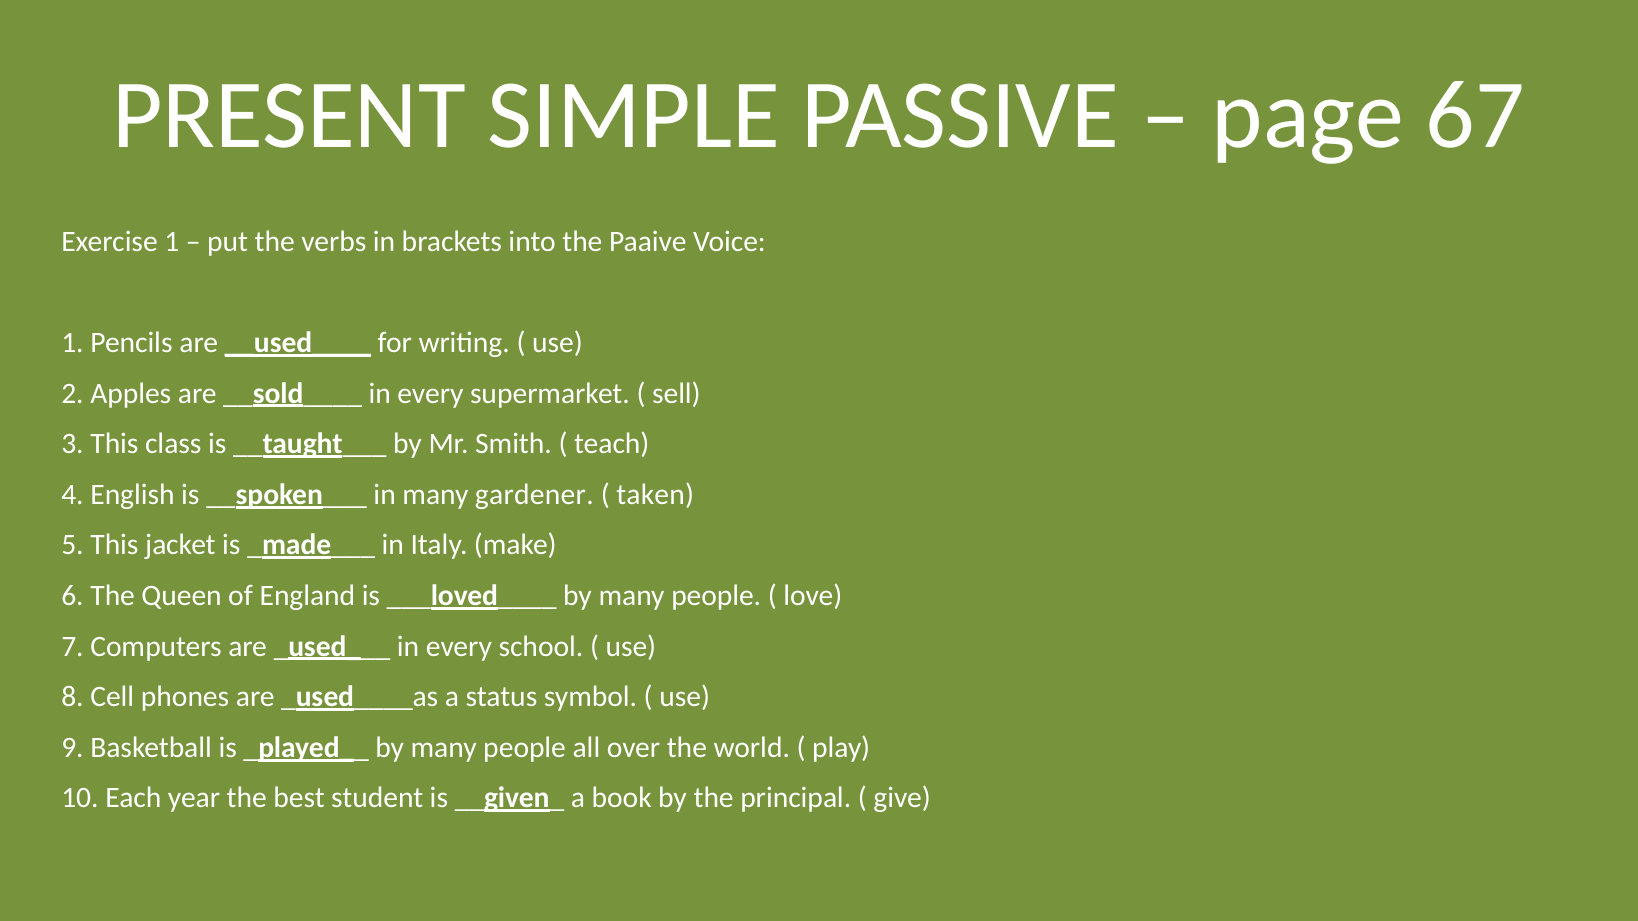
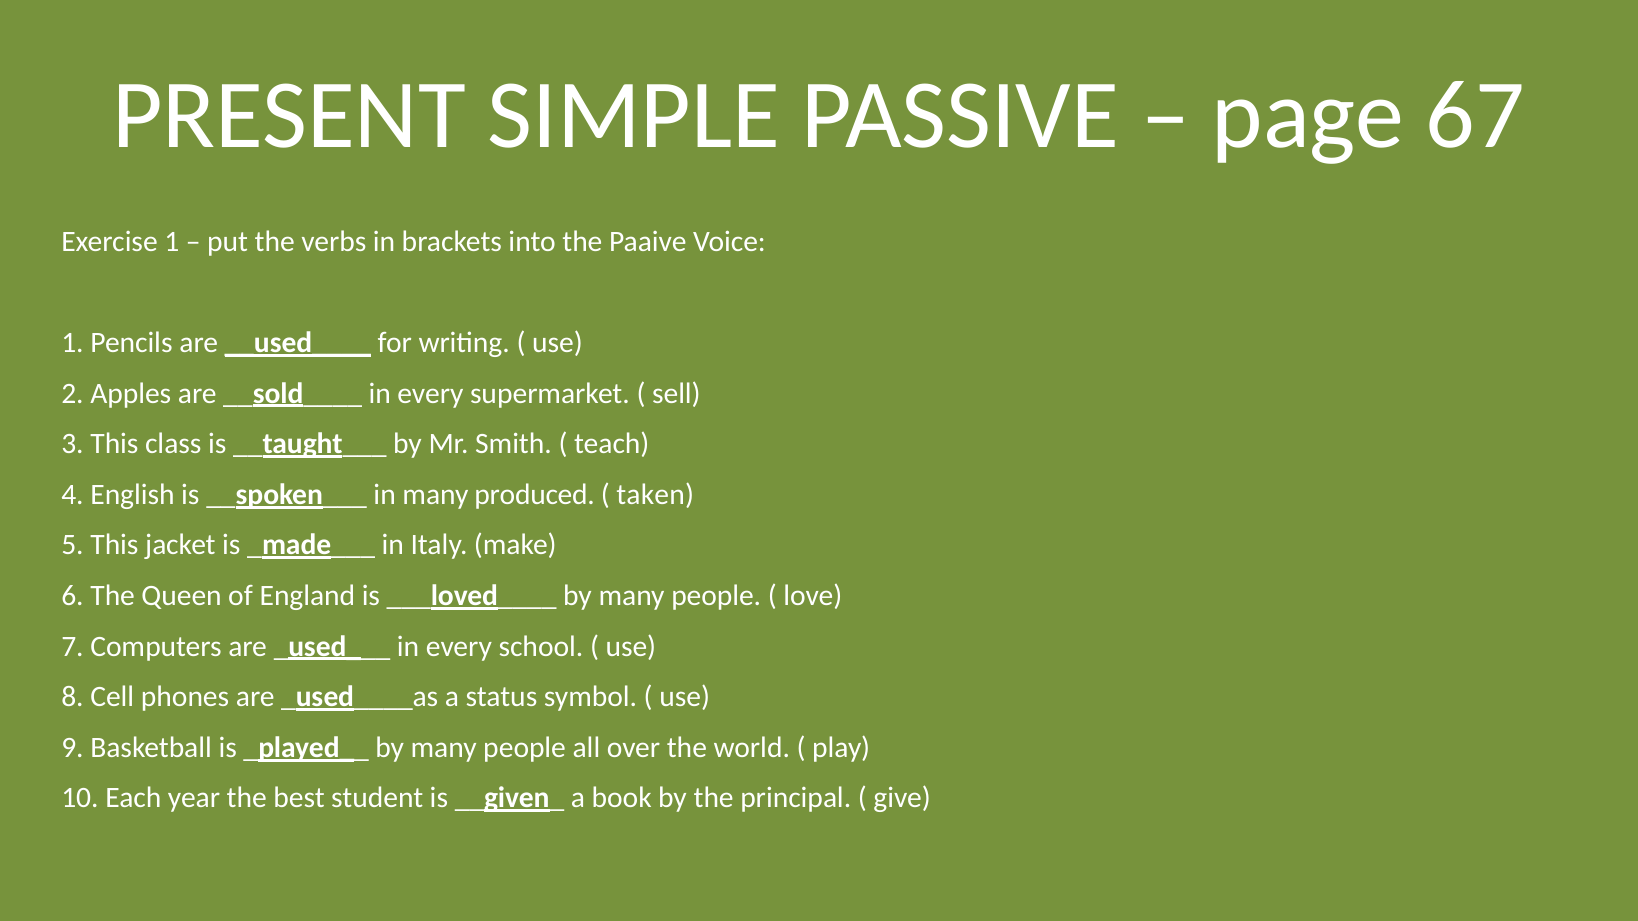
gardener: gardener -> produced (535, 495)
